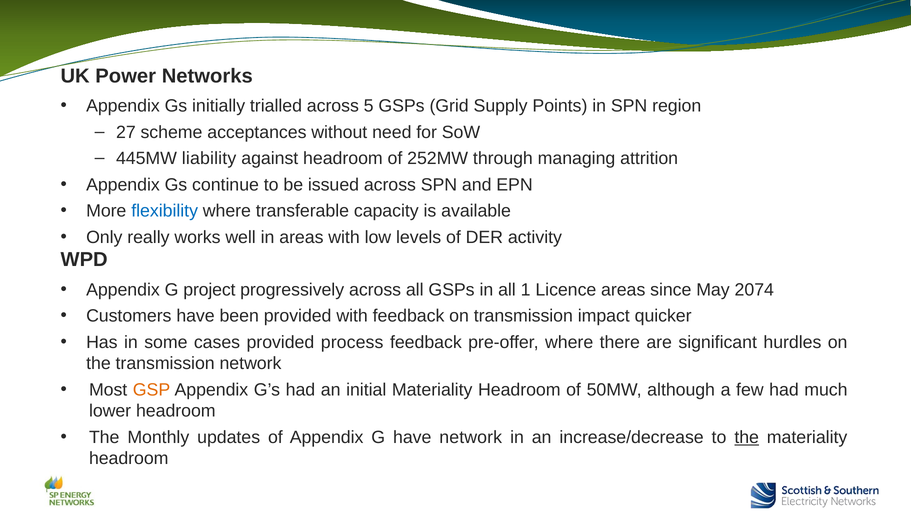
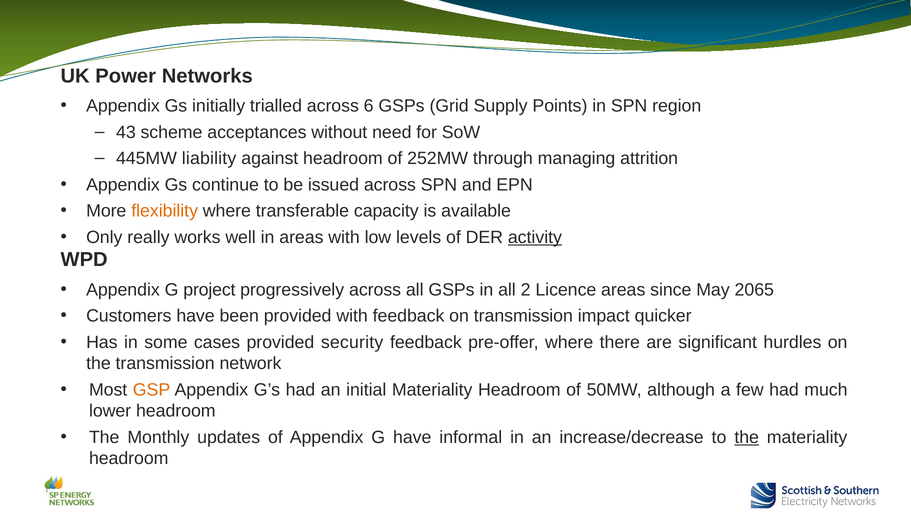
5: 5 -> 6 (369, 106)
27: 27 -> 43 (126, 132)
flexibility colour: blue -> orange (165, 211)
activity underline: none -> present (535, 238)
1: 1 -> 2 (526, 290)
2074: 2074 -> 2065 (754, 290)
process: process -> security (352, 343)
have network: network -> informal (471, 438)
